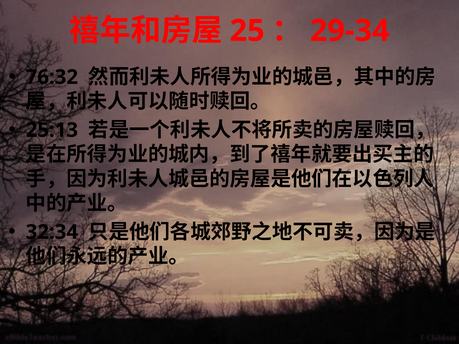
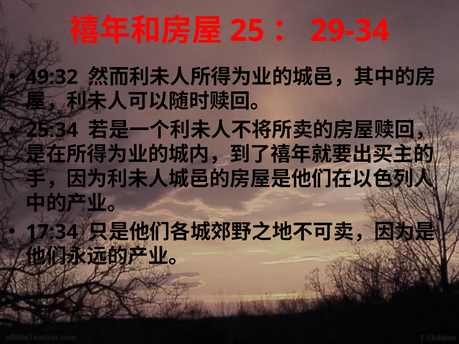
76:32: 76:32 -> 49:32 (52, 77)
25:13: 25:13 -> 25:34 (52, 130)
32:34: 32:34 -> 17:34 (52, 232)
